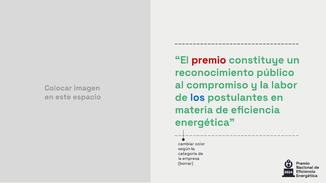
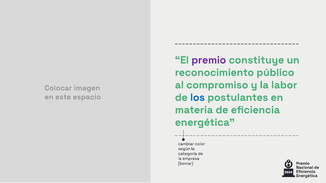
premio colour: red -> purple (209, 60)
